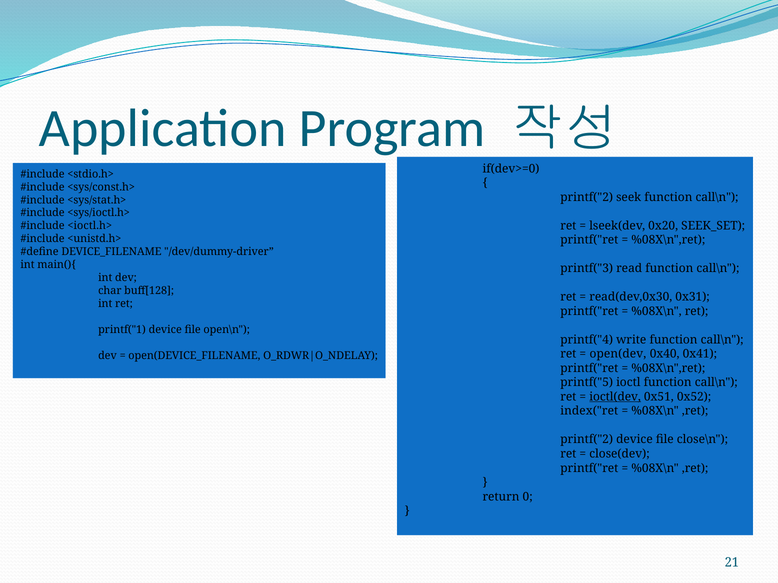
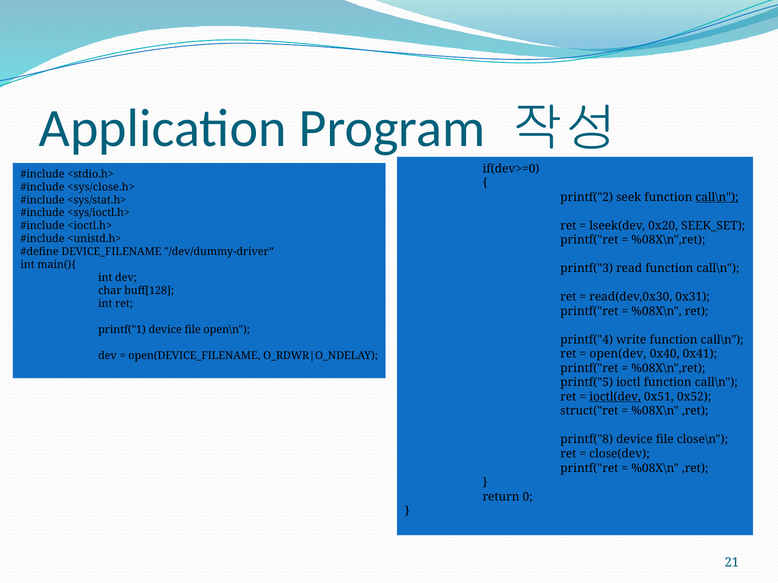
<sys/const.h>: <sys/const.h> -> <sys/close.h> (101, 187)
call\n underline: none -> present (717, 197)
index("ret: index("ret -> struct("ret (589, 411)
printf("2: printf("2 -> printf("8 (587, 440)
